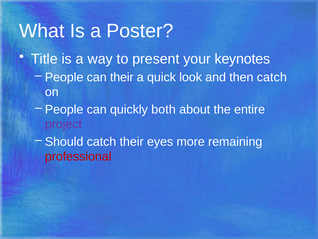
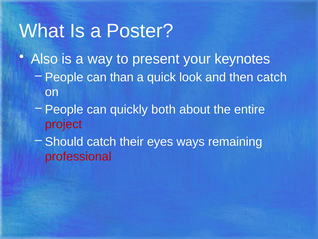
Title: Title -> Also (44, 59)
can their: their -> than (122, 77)
project colour: purple -> red (63, 124)
more: more -> ways (191, 141)
